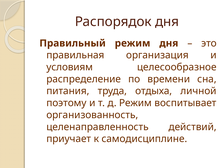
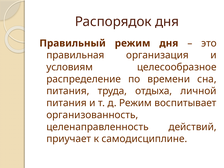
поэтому: поэтому -> питания (66, 103)
